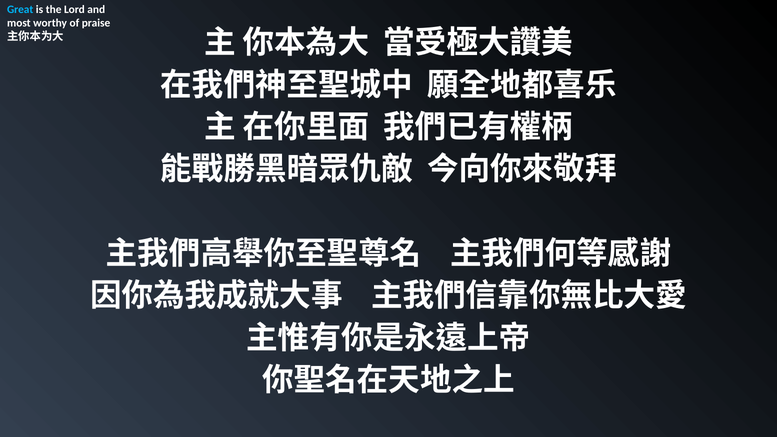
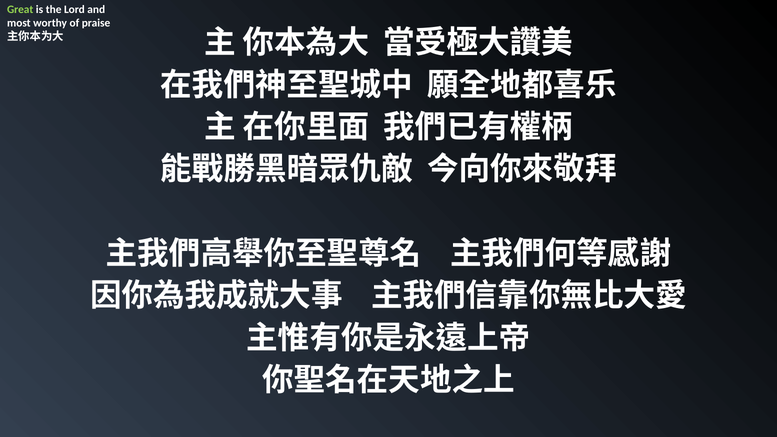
Great colour: light blue -> light green (20, 10)
